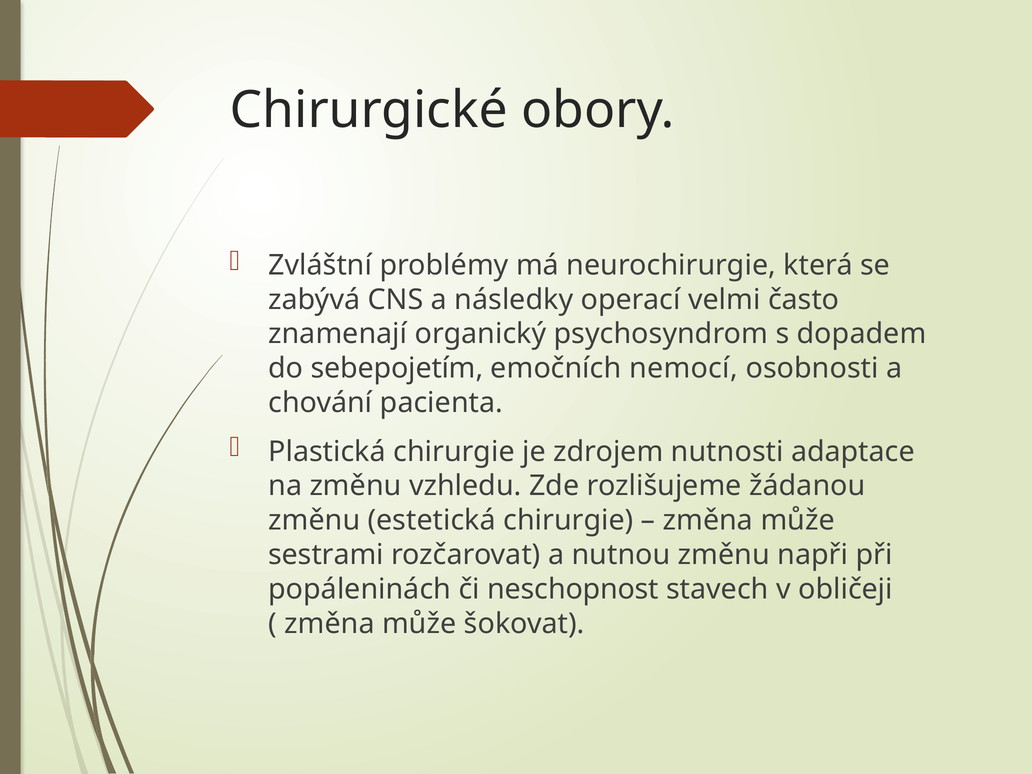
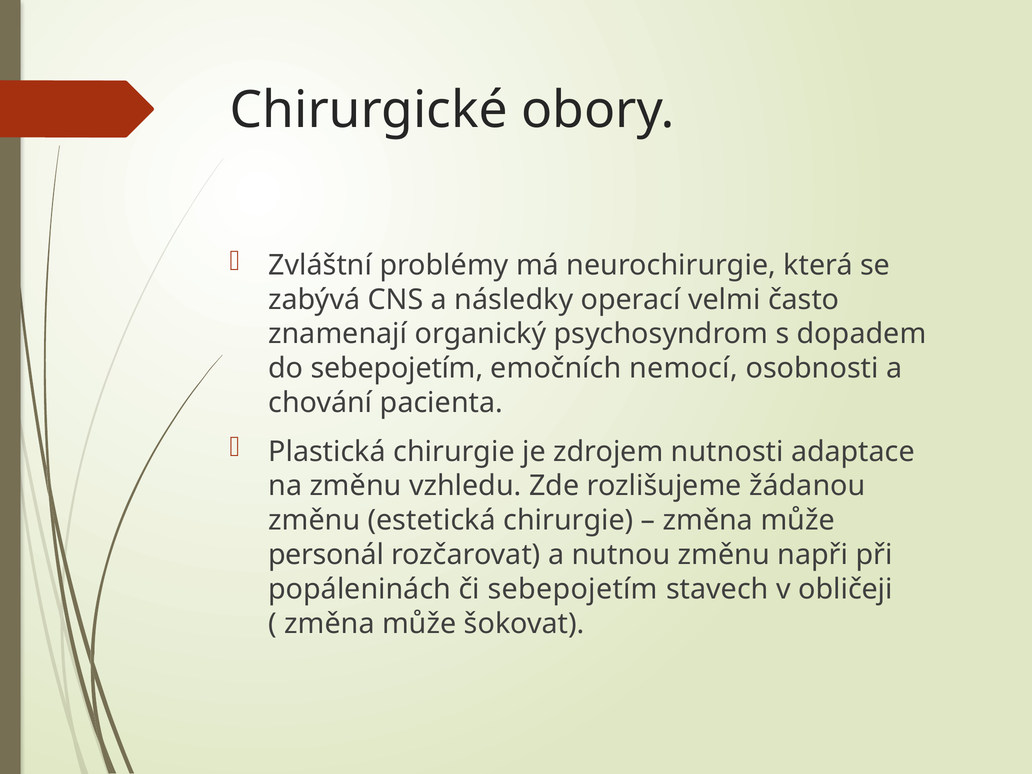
sestrami: sestrami -> personál (326, 555)
či neschopnost: neschopnost -> sebepojetím (573, 589)
